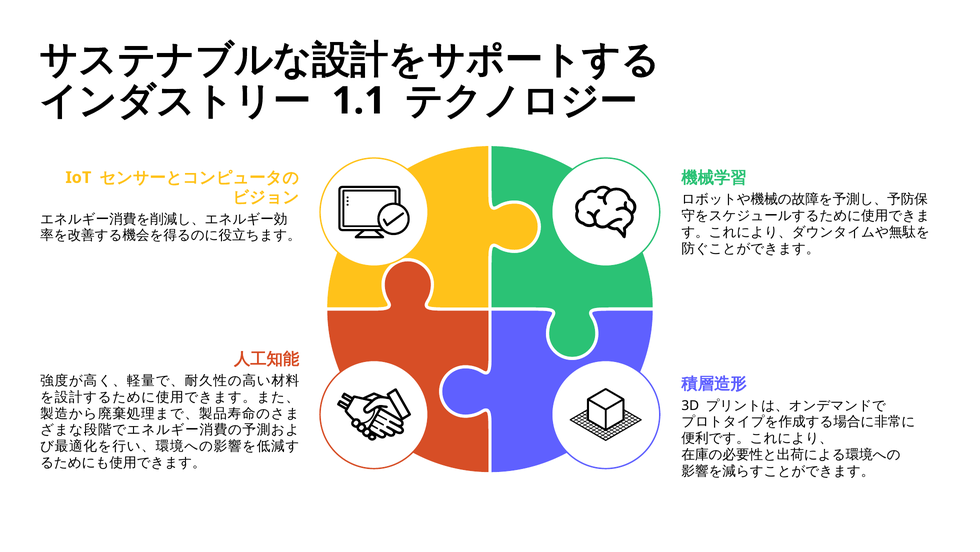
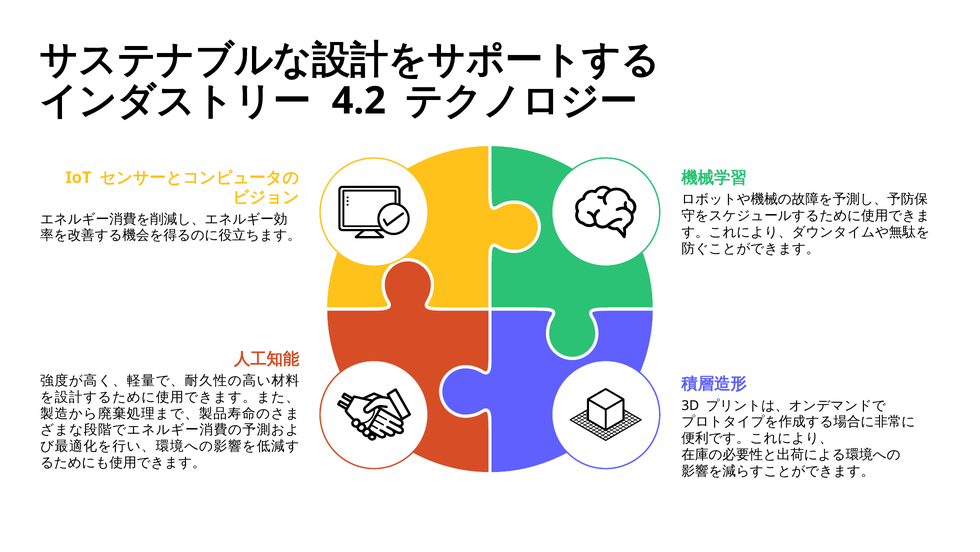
1.1: 1.1 -> 4.2 (359, 101)
